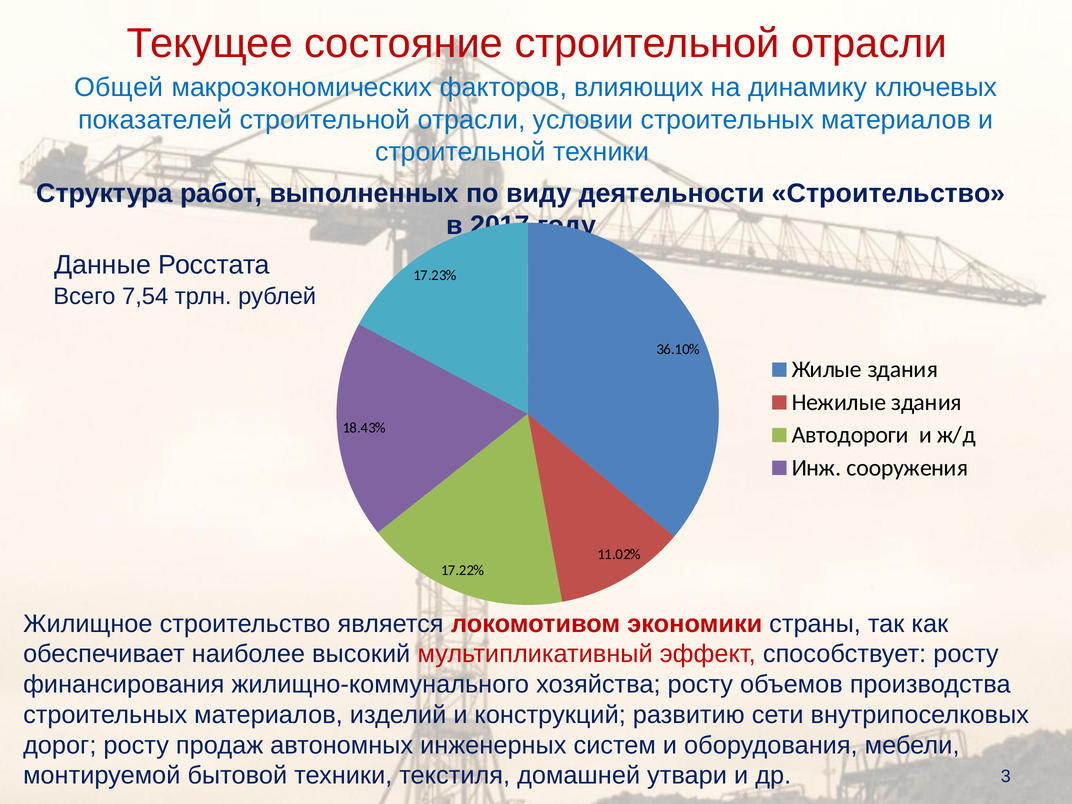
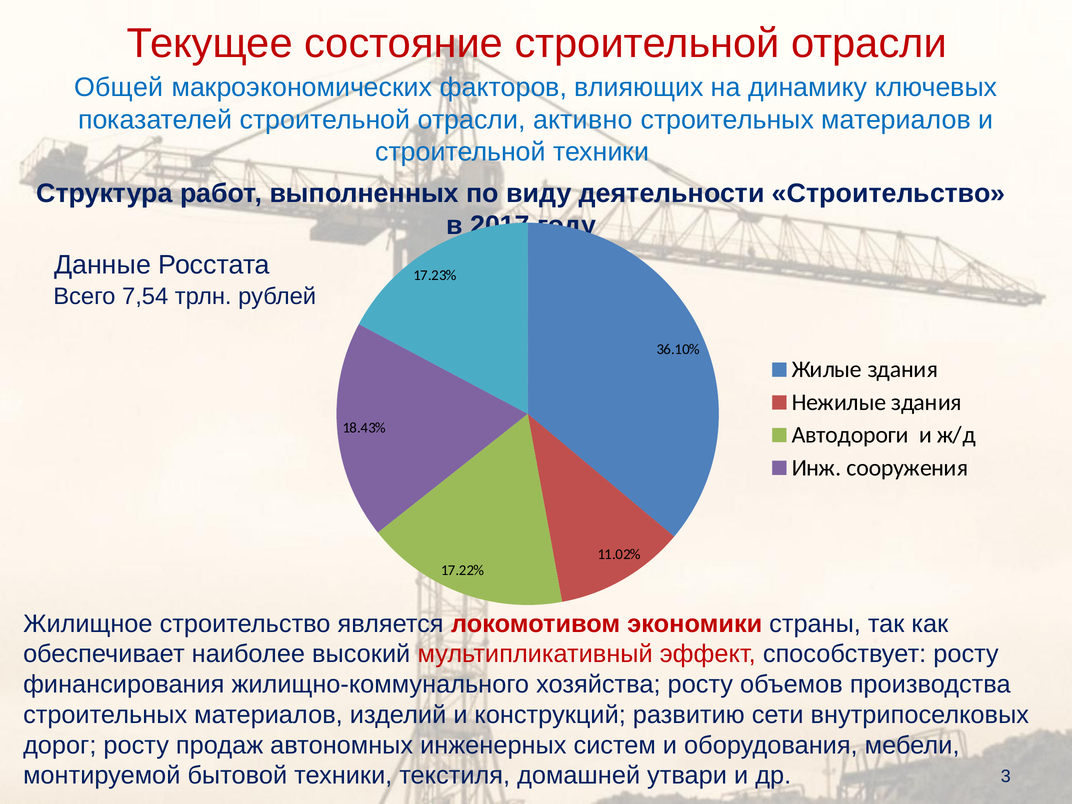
условии: условии -> активно (583, 120)
